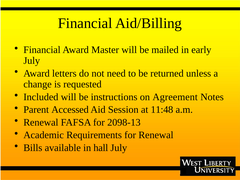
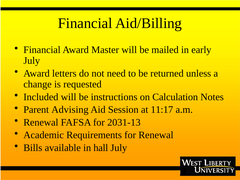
Agreement: Agreement -> Calculation (175, 97)
Accessed: Accessed -> Advising (70, 110)
11:48: 11:48 -> 11:17 (162, 110)
2098-13: 2098-13 -> 2031-13 (124, 122)
